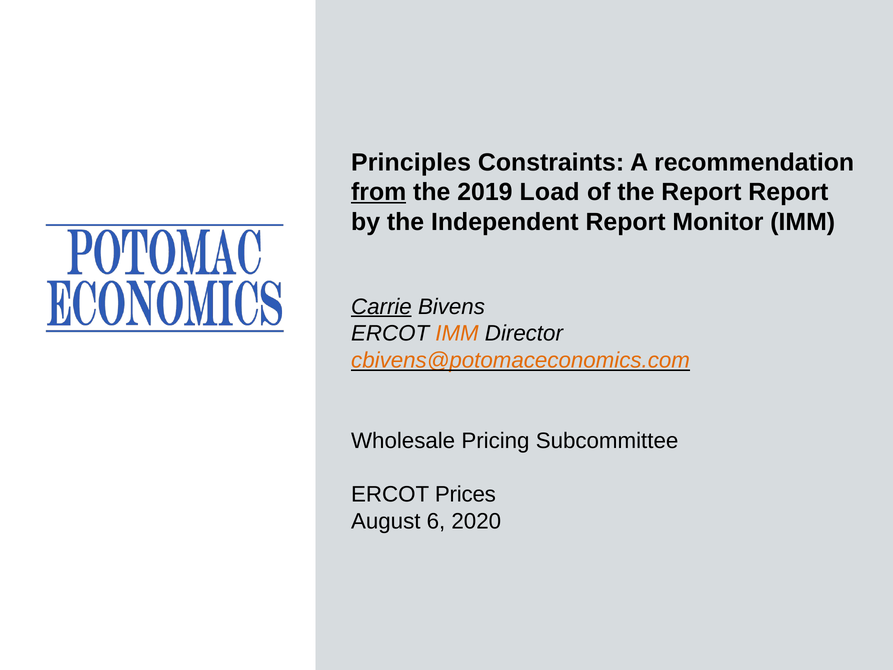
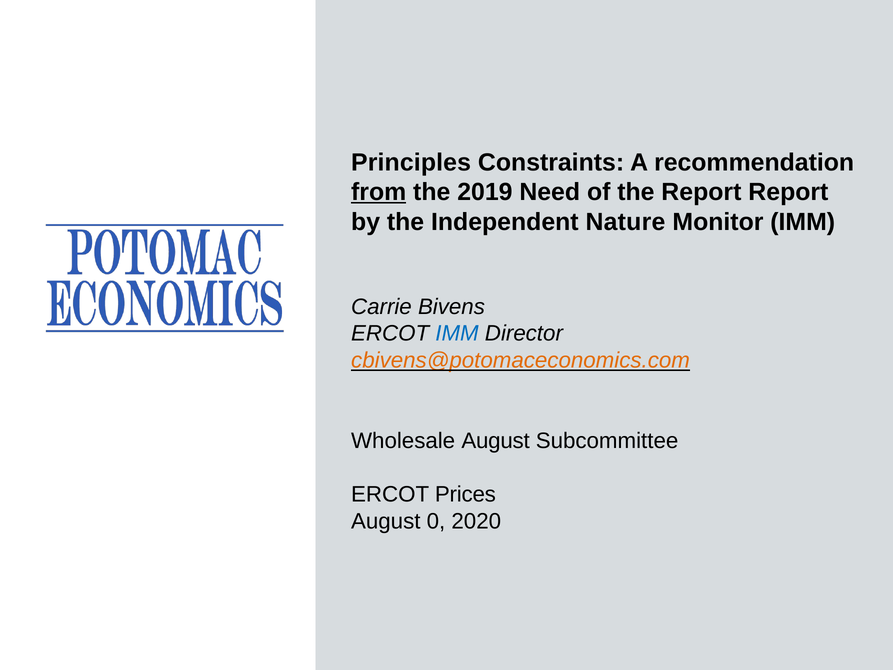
Load: Load -> Need (550, 192)
Independent Report: Report -> Nature (625, 222)
Carrie underline: present -> none (381, 307)
IMM colour: orange -> blue (457, 333)
Wholesale Pricing: Pricing -> August (496, 441)
6: 6 -> 0 (436, 521)
